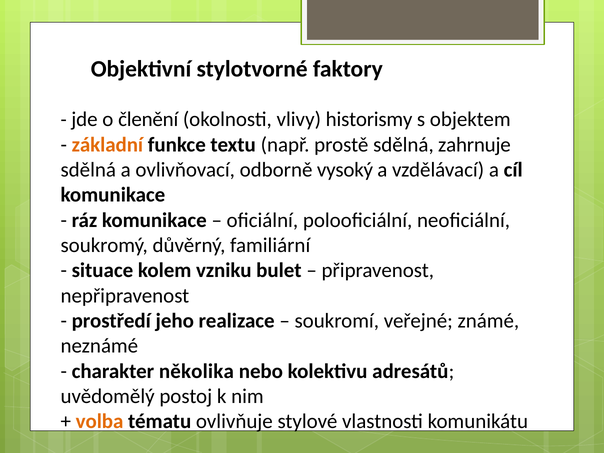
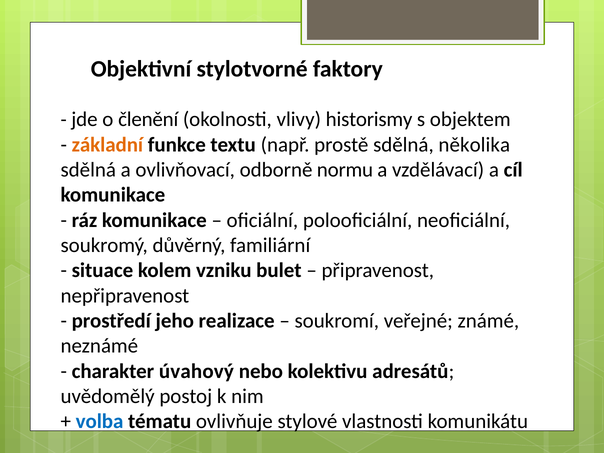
zahrnuje: zahrnuje -> několika (474, 145)
vysoký: vysoký -> normu (345, 170)
několika: několika -> úvahový (196, 371)
volba colour: orange -> blue (100, 421)
